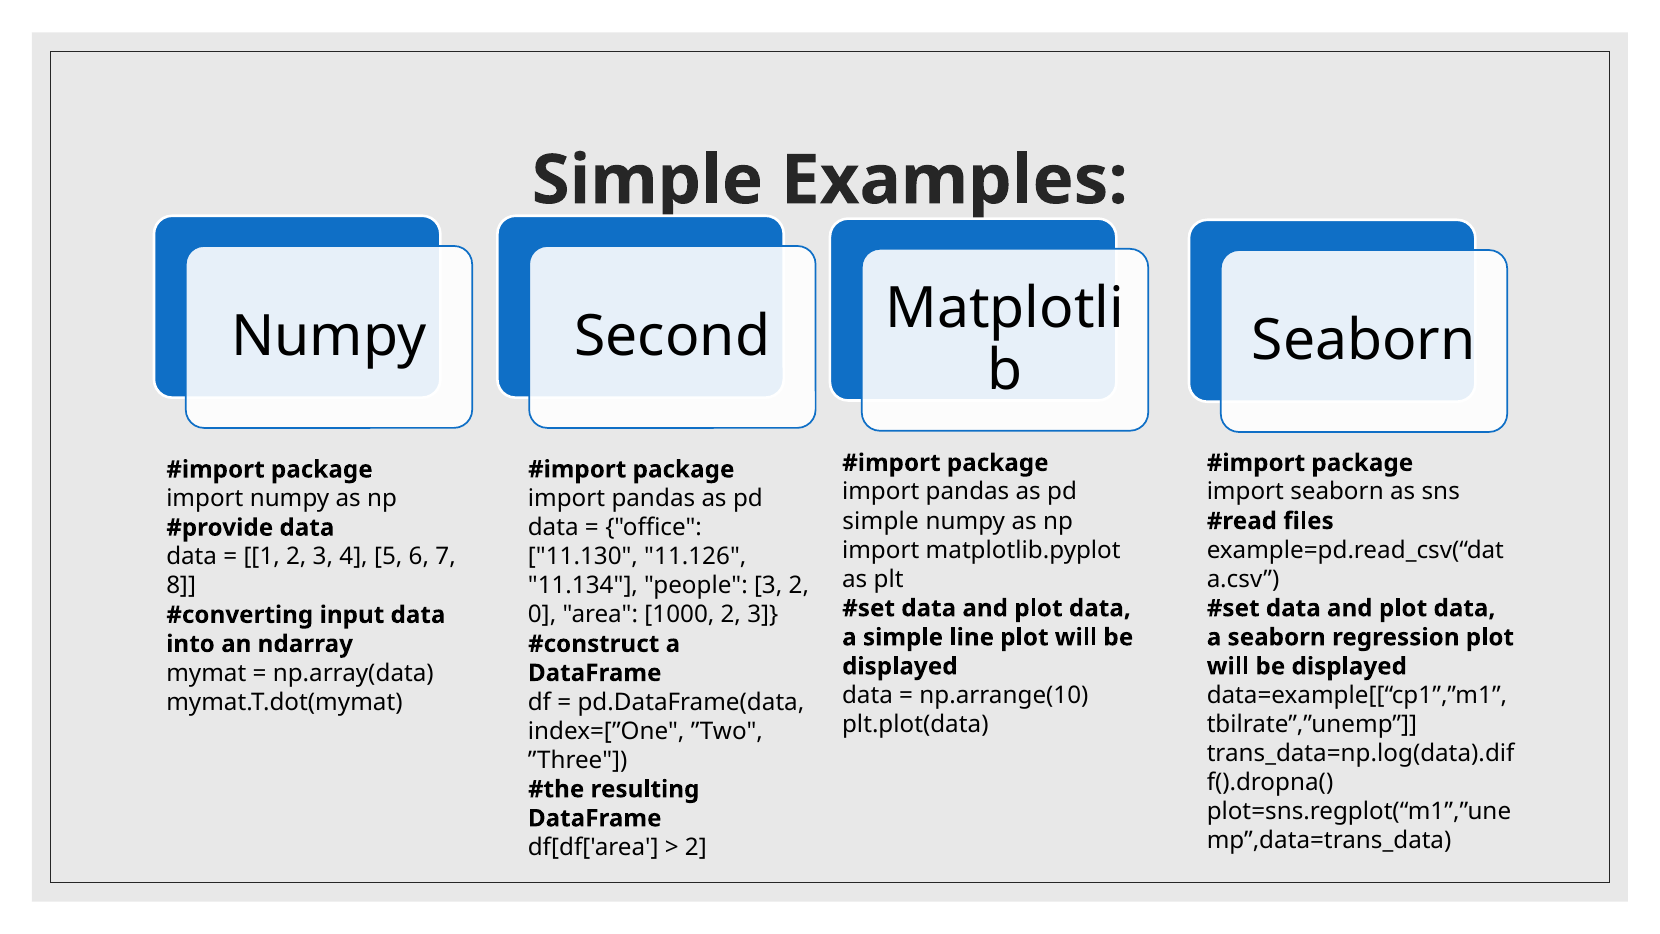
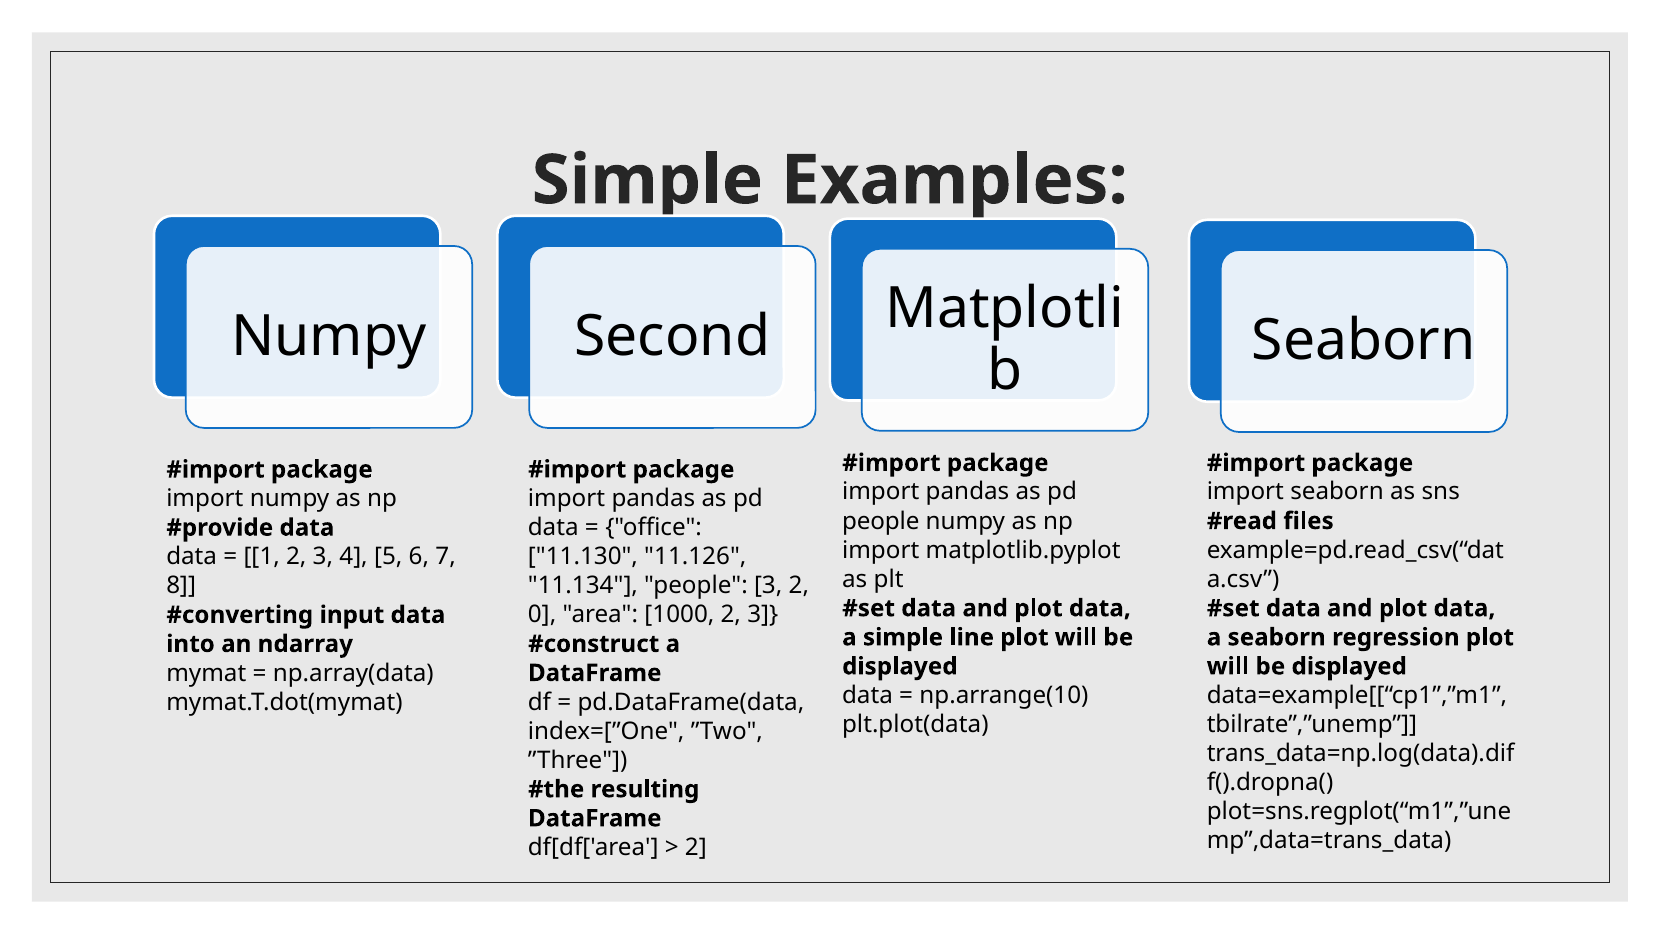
simple: simple -> people (881, 521)
